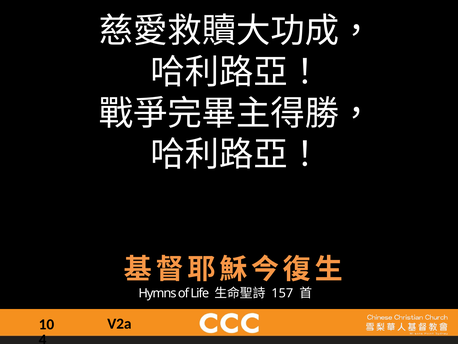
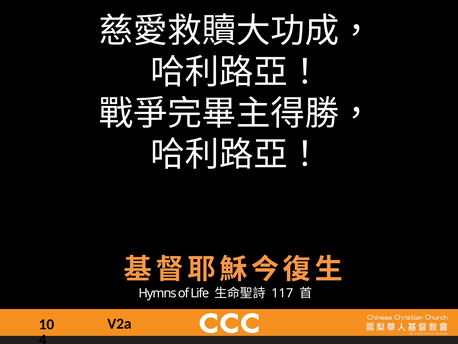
157: 157 -> 117 (282, 293)
